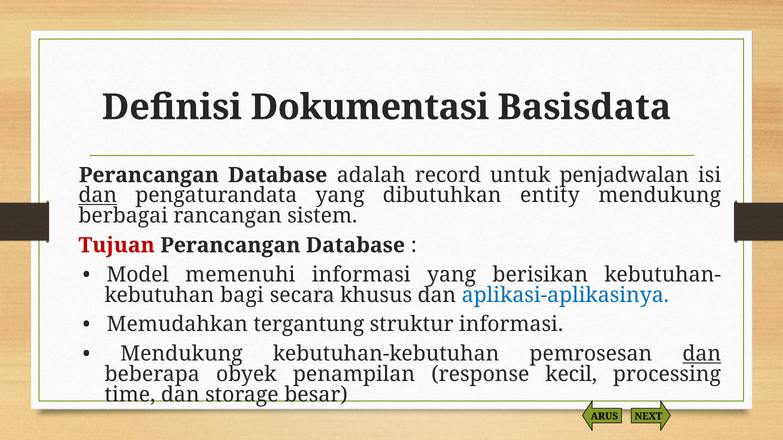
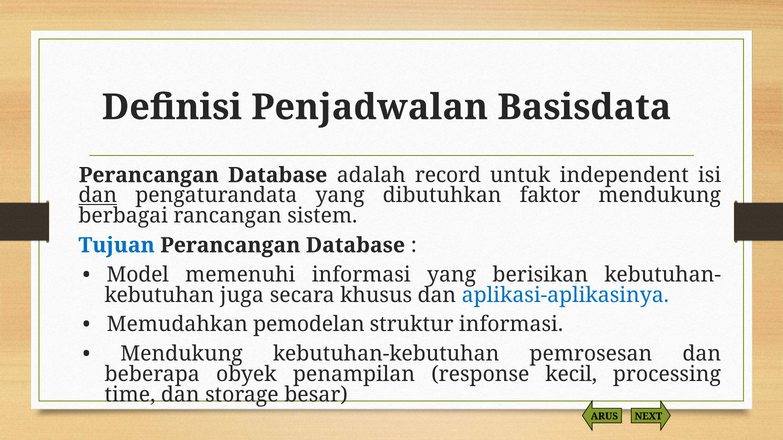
Dokumentasi: Dokumentasi -> Penjadwalan (370, 107)
penjadwalan: penjadwalan -> independent (624, 175)
entity: entity -> faktor (550, 196)
Tujuan colour: red -> blue (117, 246)
bagi: bagi -> juga (242, 295)
tergantung: tergantung -> pemodelan (309, 325)
dan underline: present -> none (702, 354)
